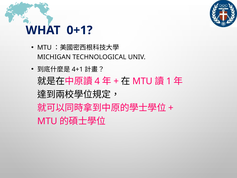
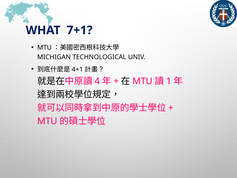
0+1: 0+1 -> 7+1 (80, 30)
